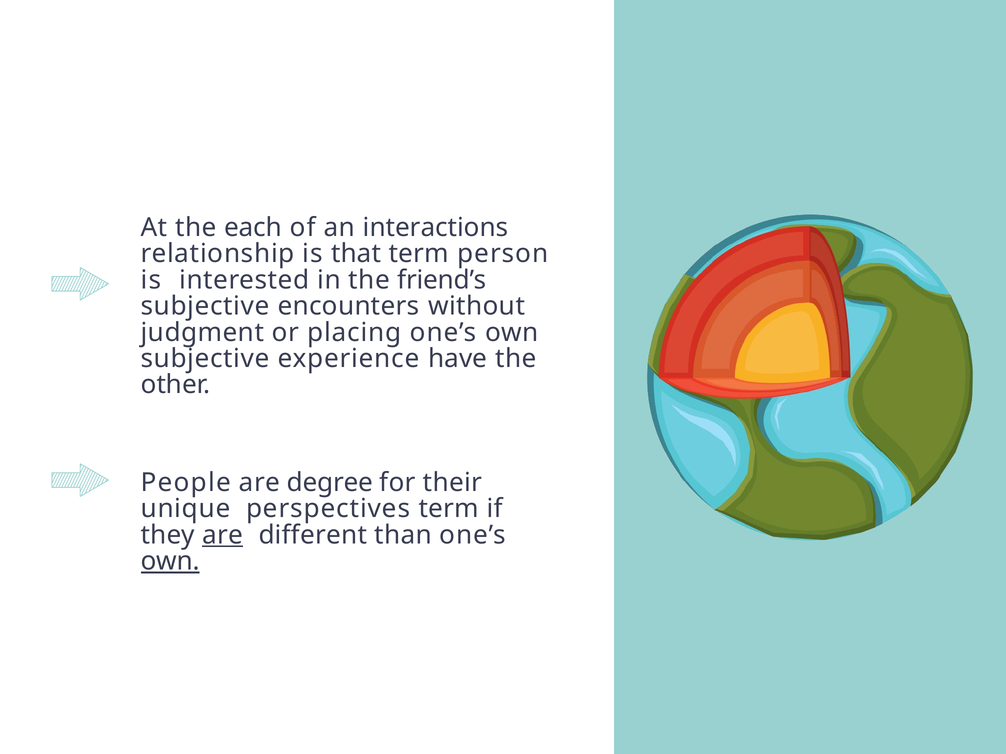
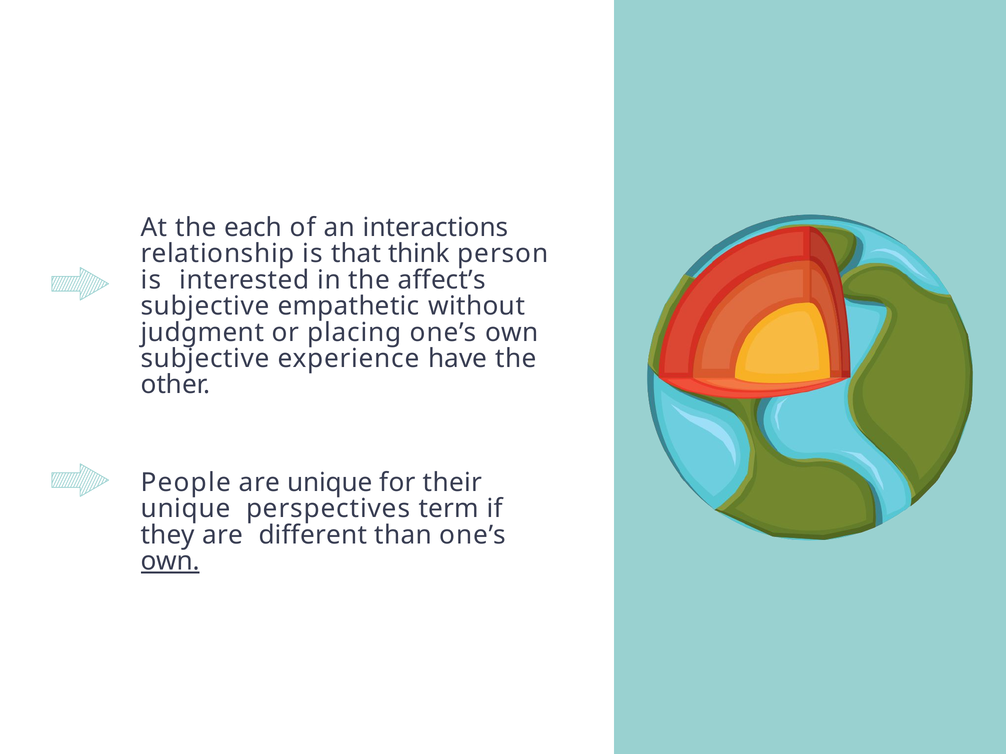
that term: term -> think (419, 254)
friend’s: friend’s -> affect’s (442, 280)
encounters: encounters -> empathetic (348, 306)
are degree: degree -> unique (330, 483)
are underline: present -> none (223, 535)
